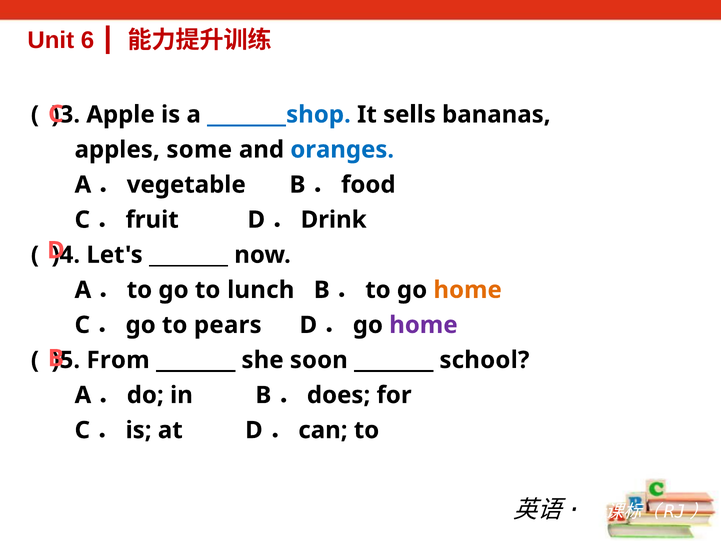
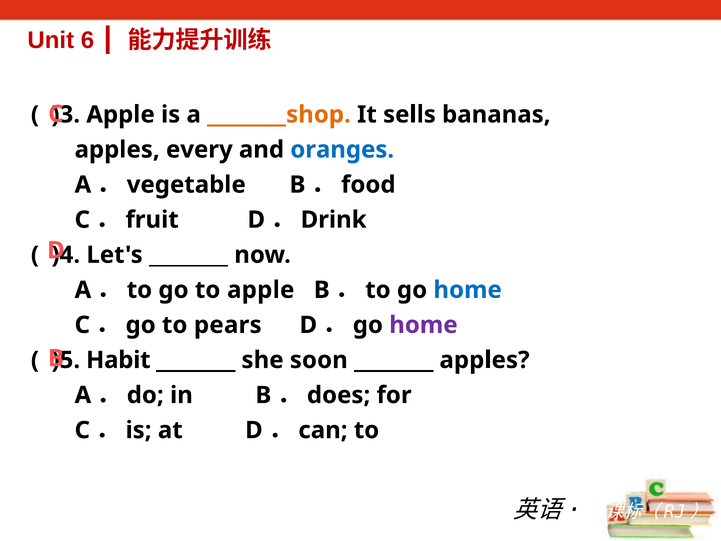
________shop colour: blue -> orange (279, 115)
some: some -> every (199, 150)
to lunch: lunch -> apple (261, 290)
home colour: orange -> blue (468, 290)
From: From -> Habit (118, 360)
school: school -> apples (484, 360)
